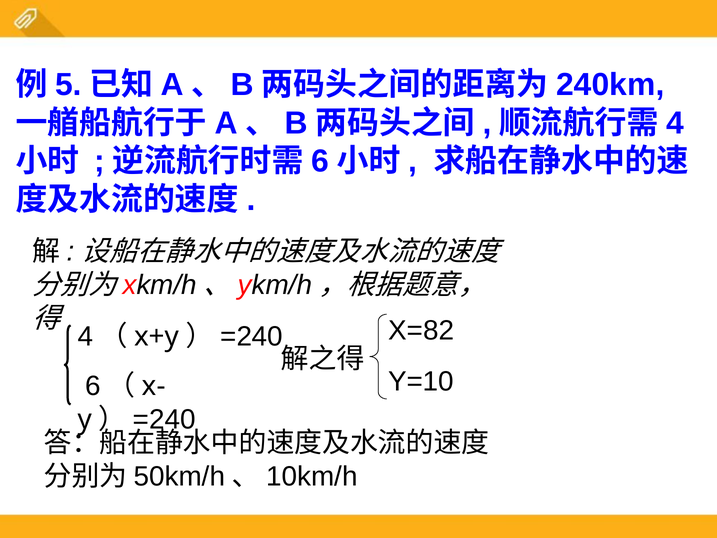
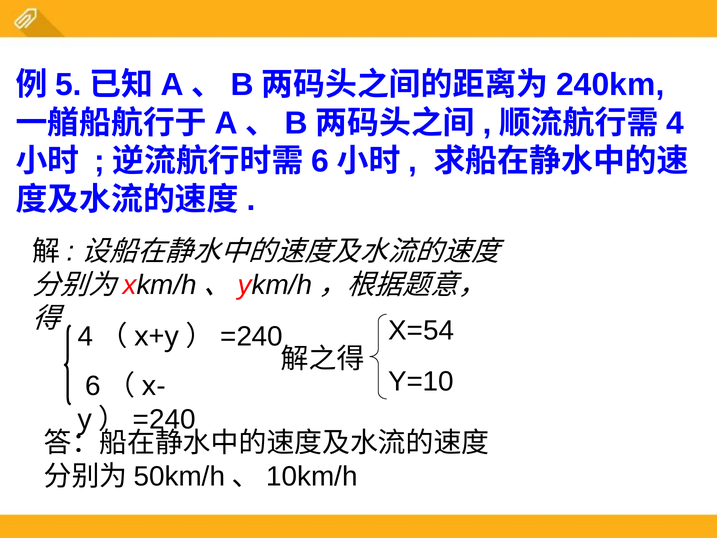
X=82: X=82 -> X=54 (421, 331)
